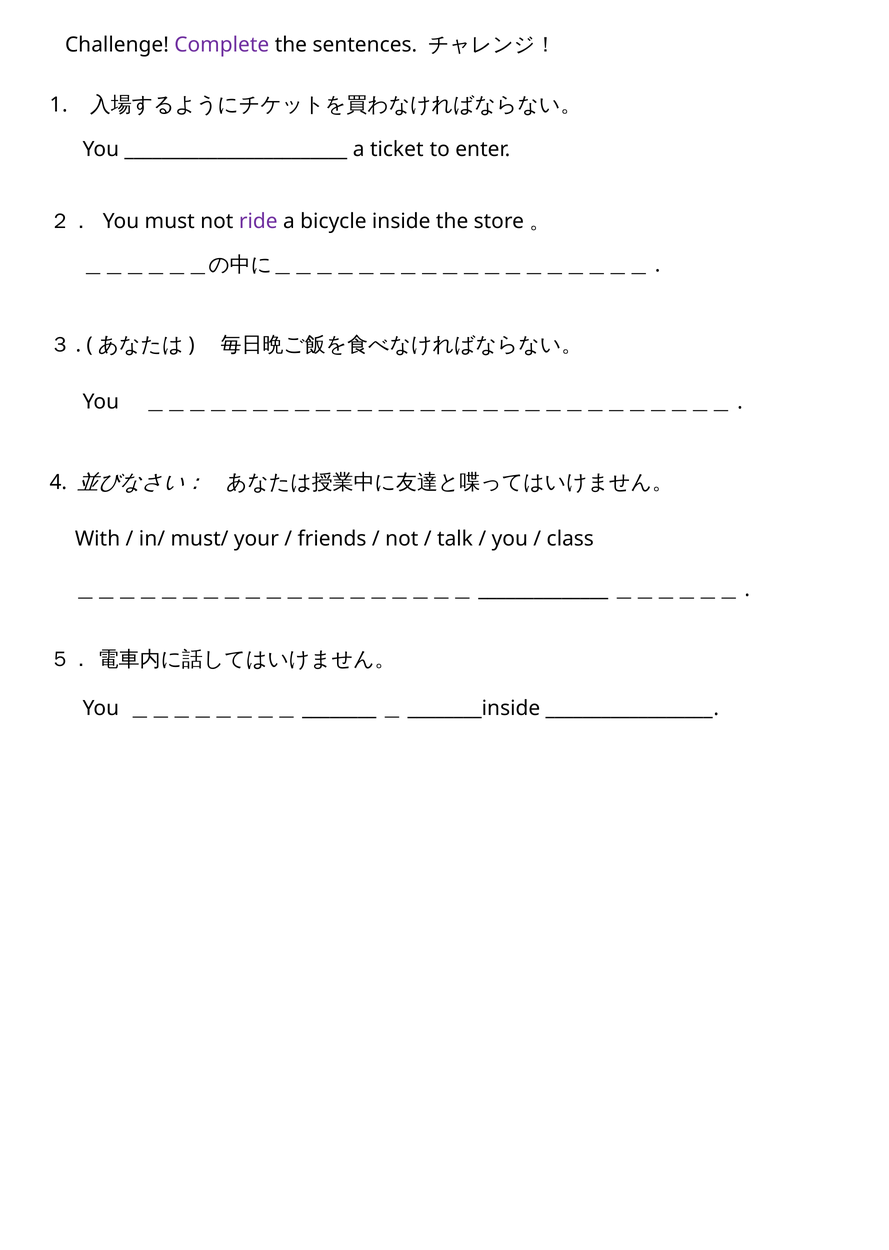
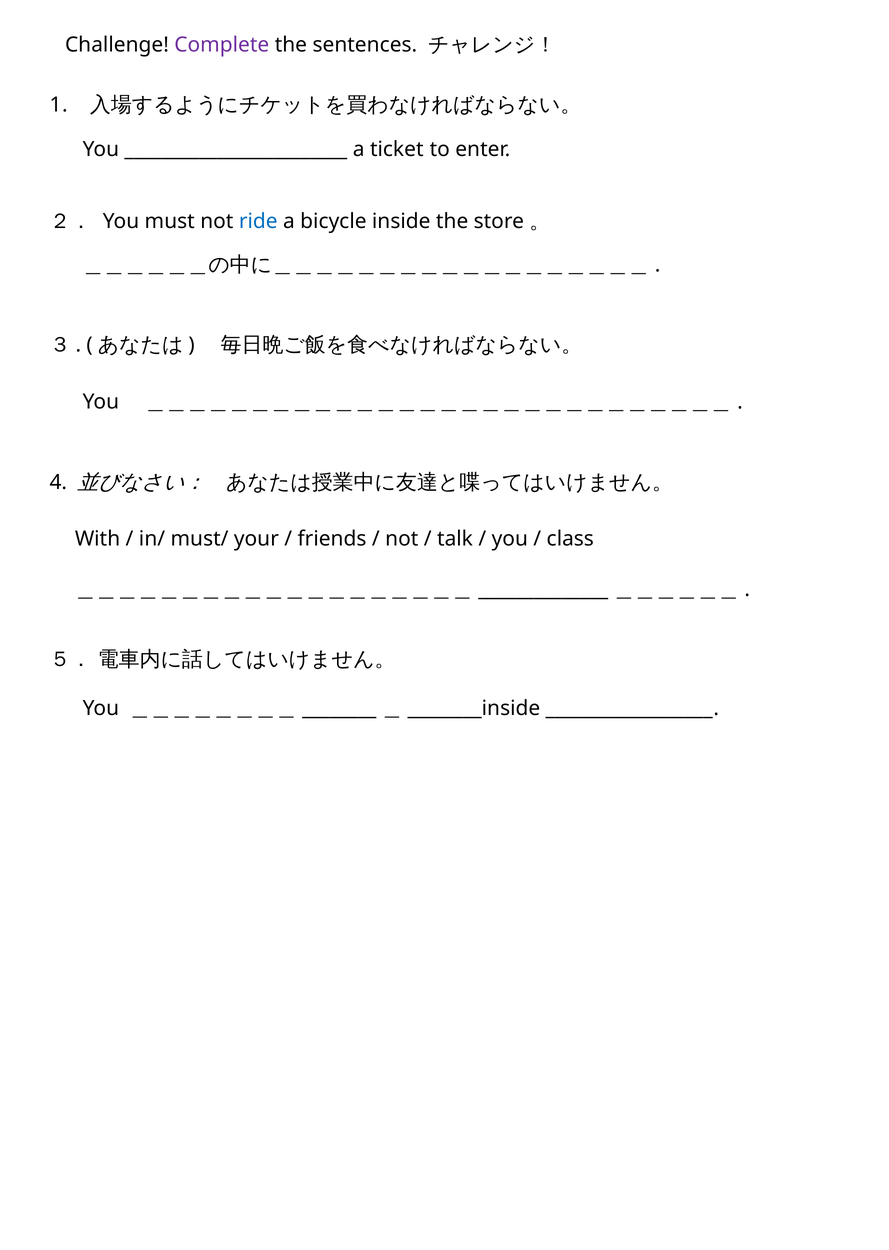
ride colour: purple -> blue (258, 221)
